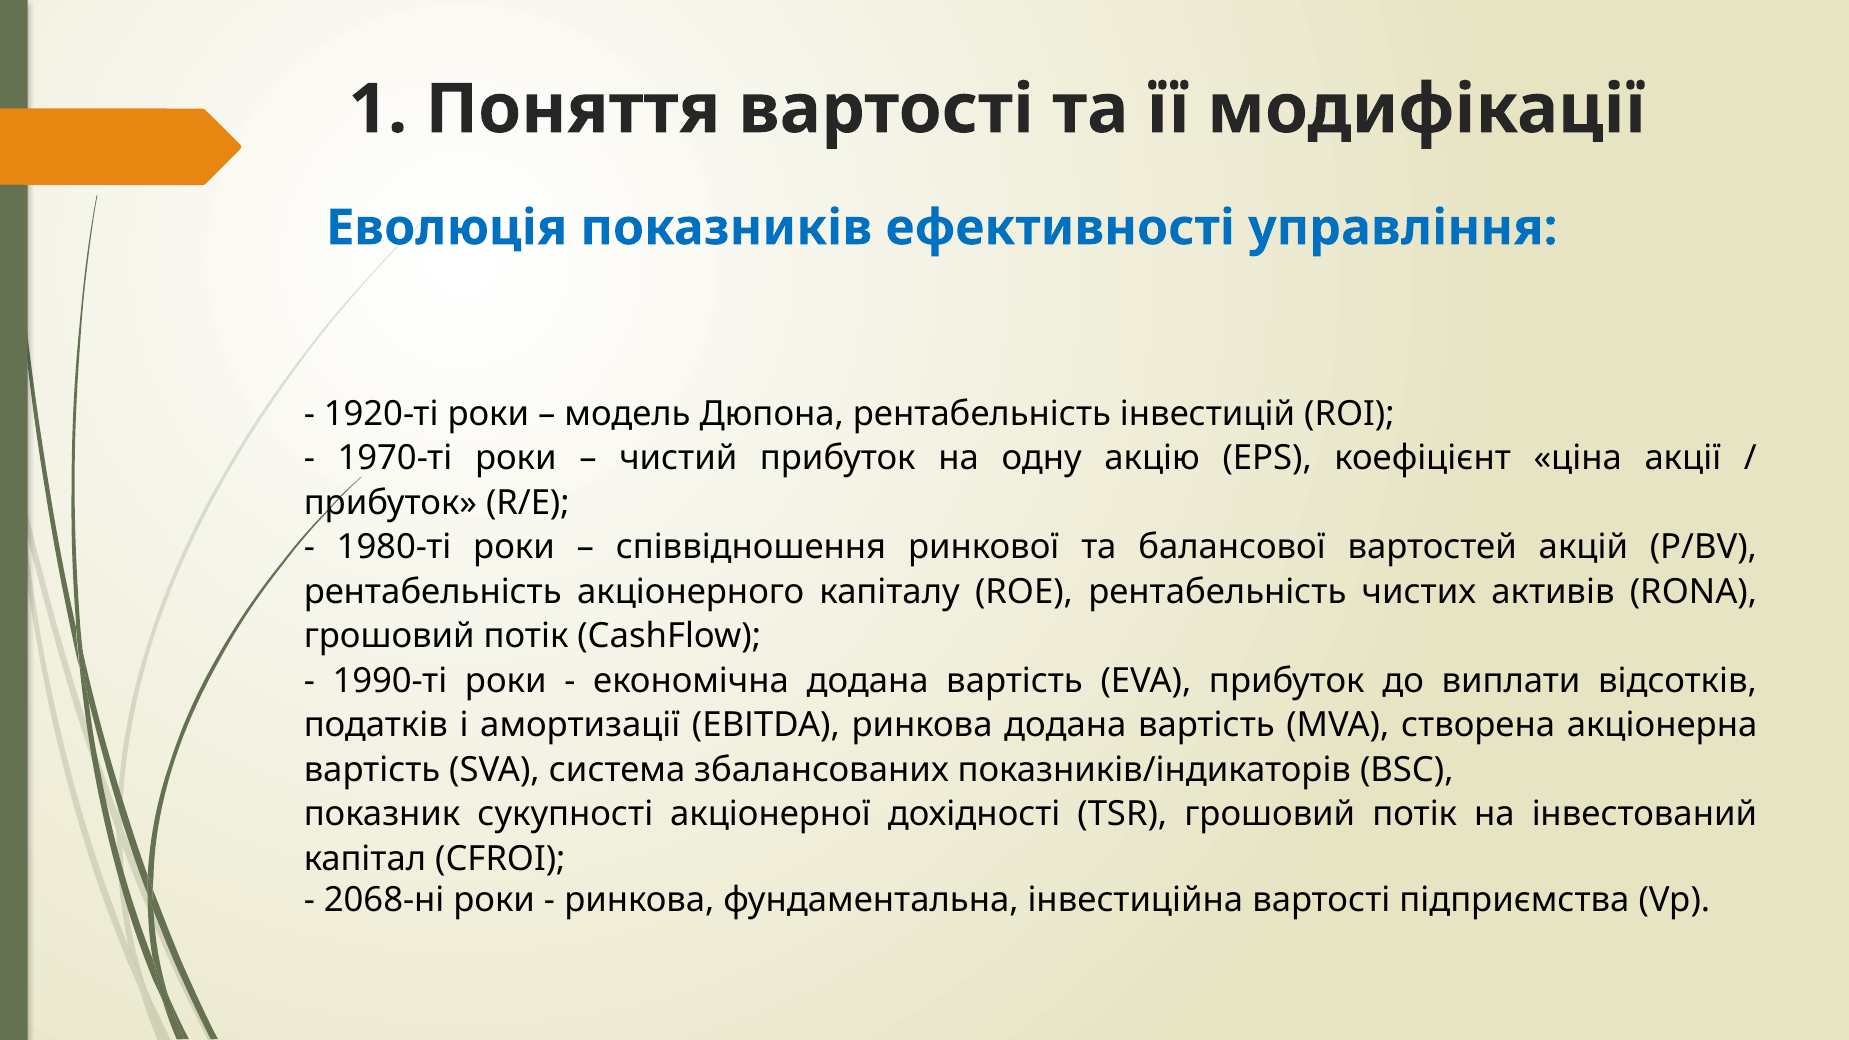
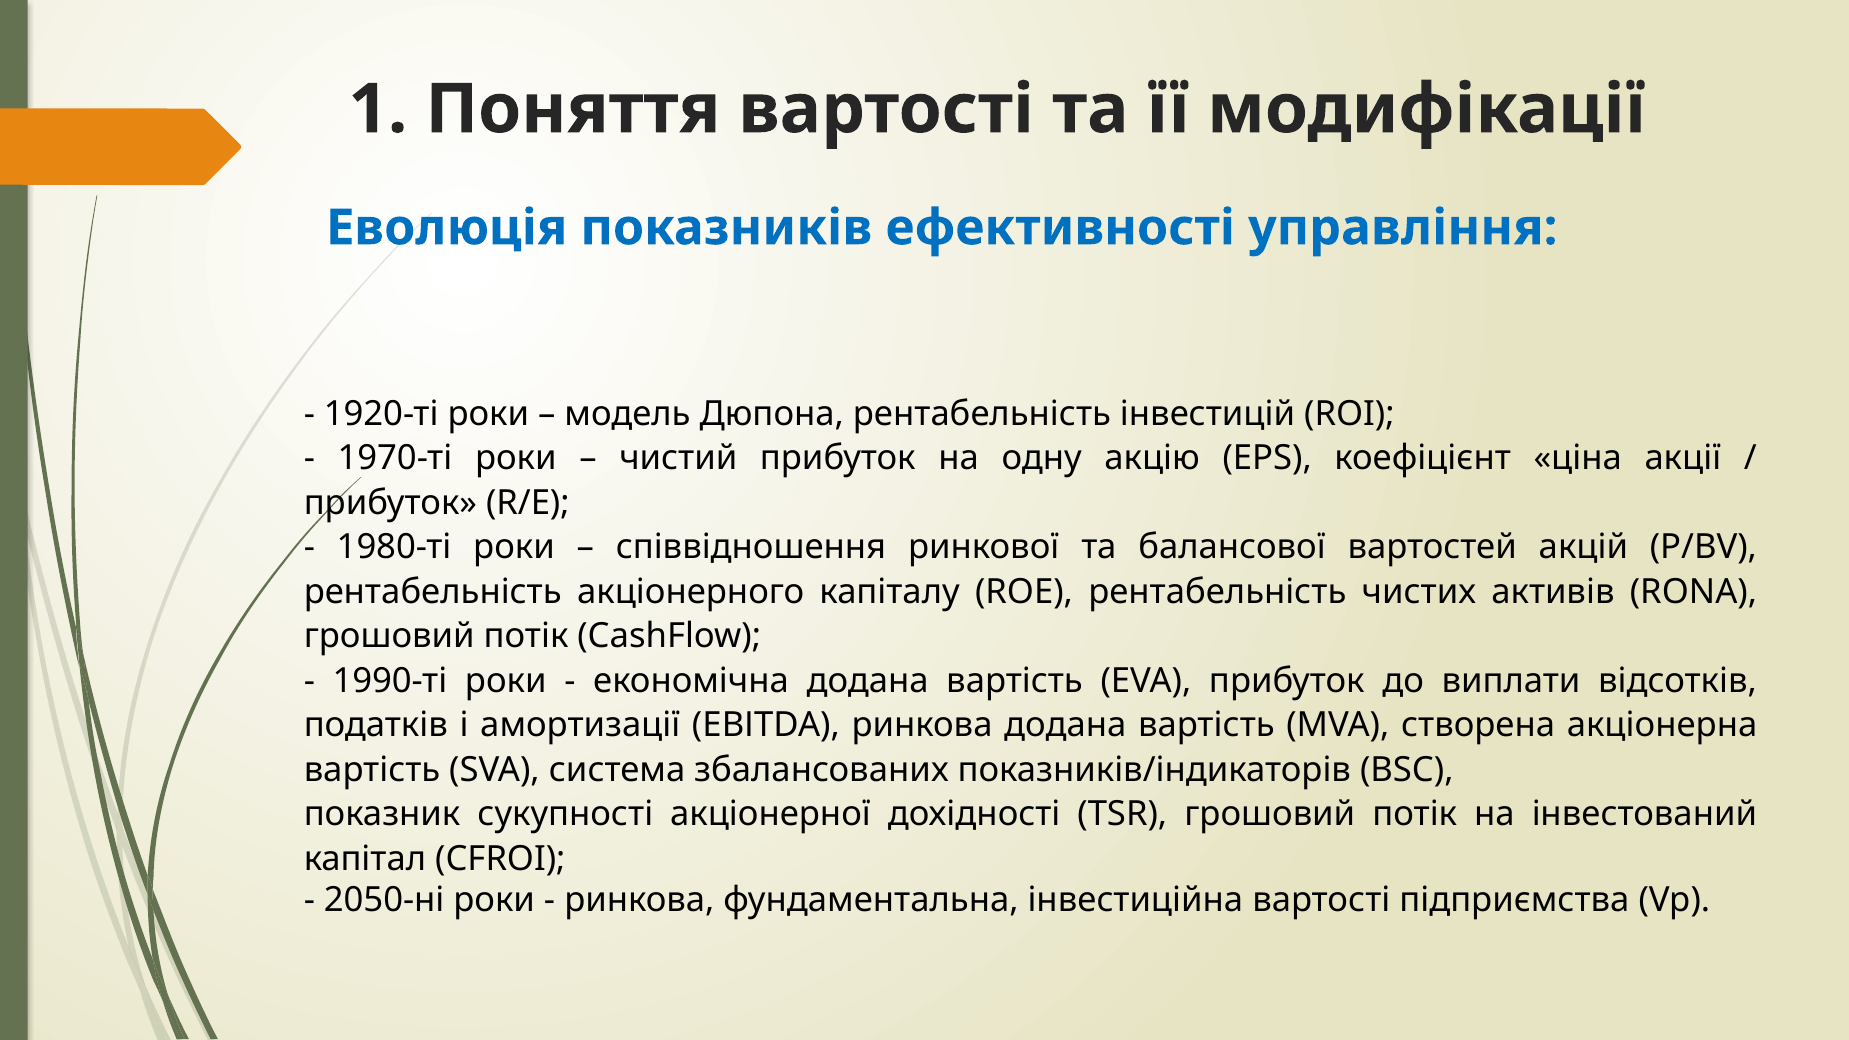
2068-ні: 2068-ні -> 2050-ні (384, 901)
